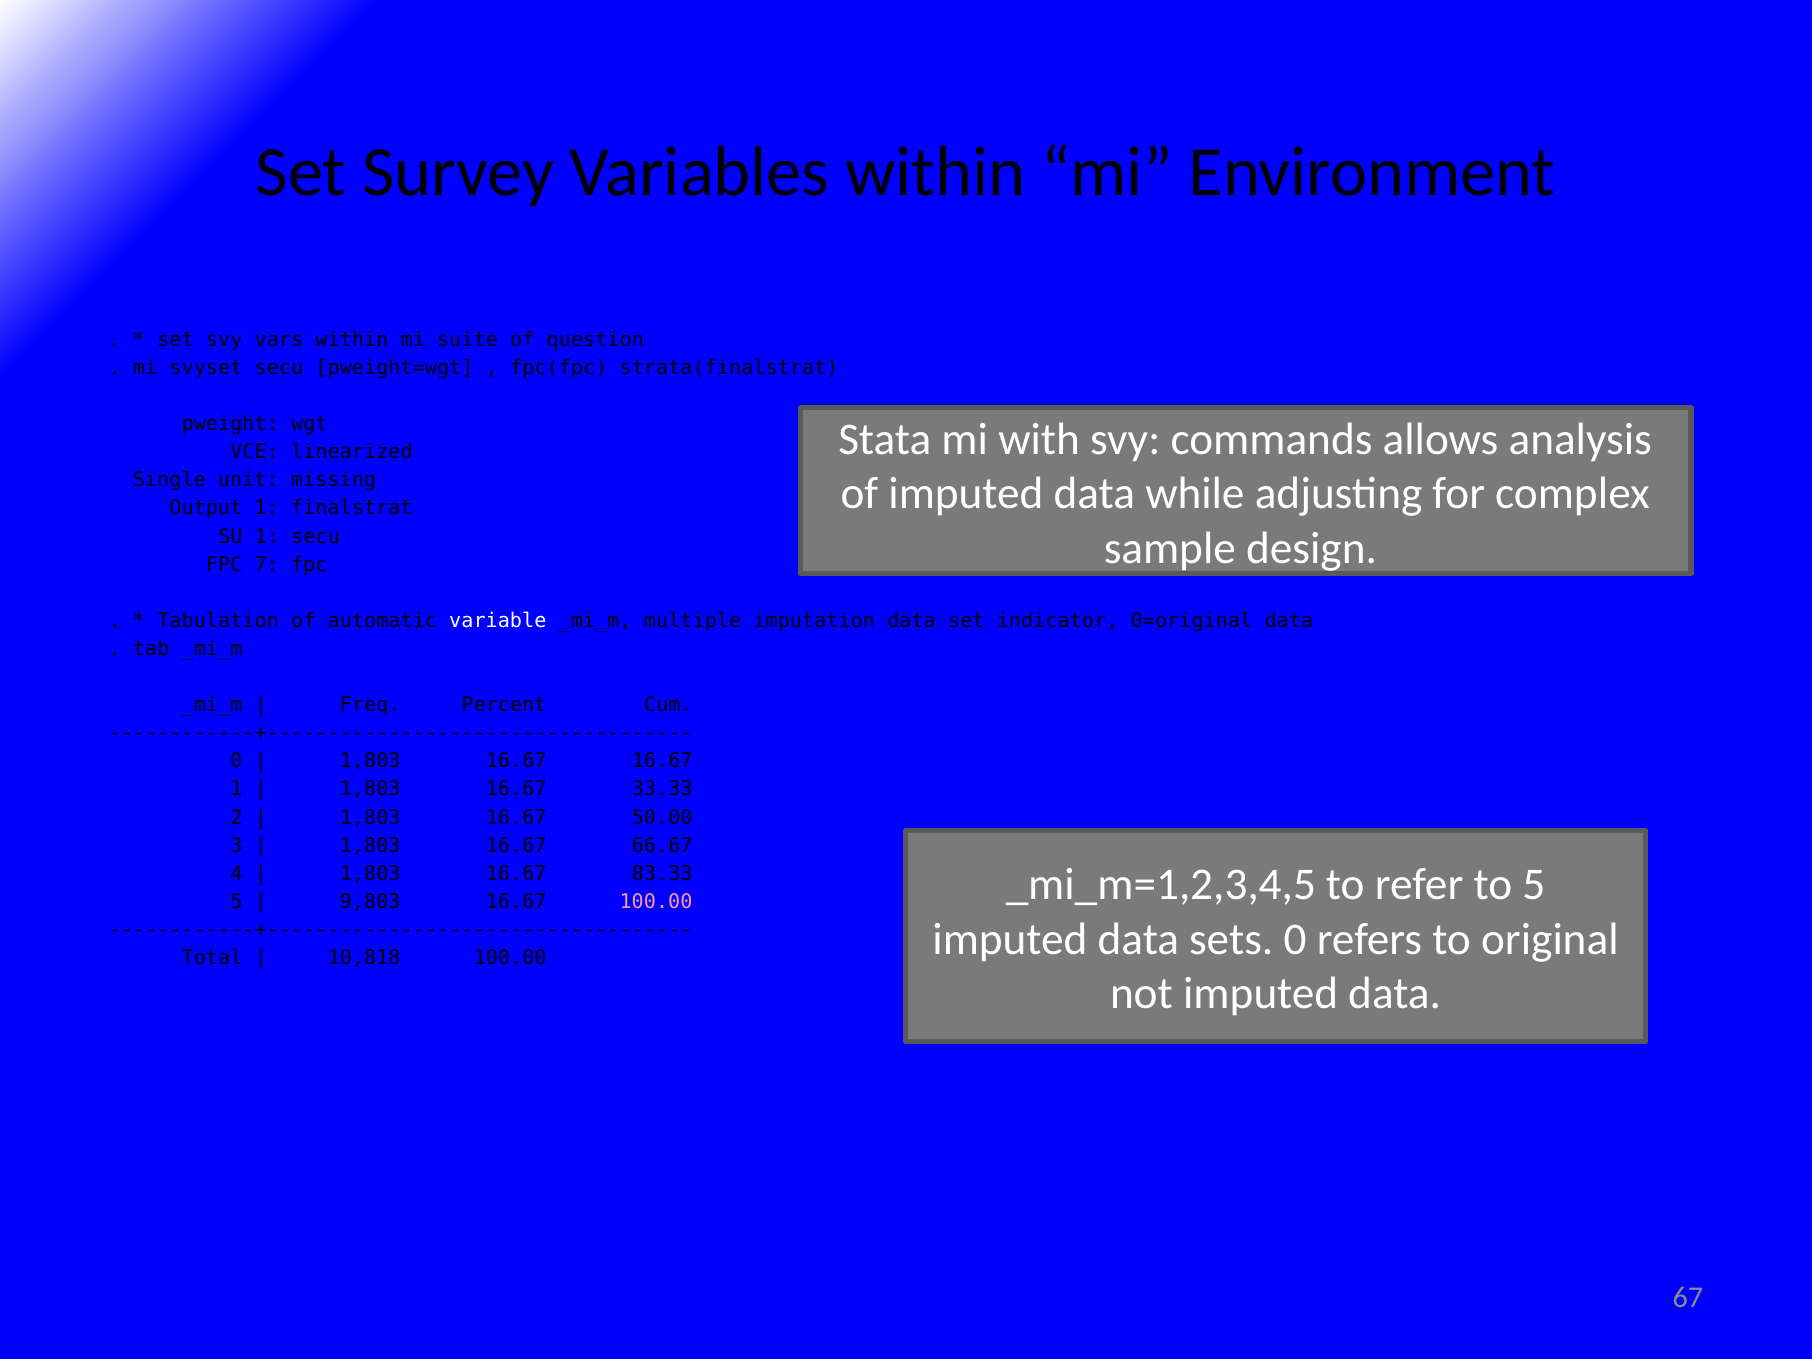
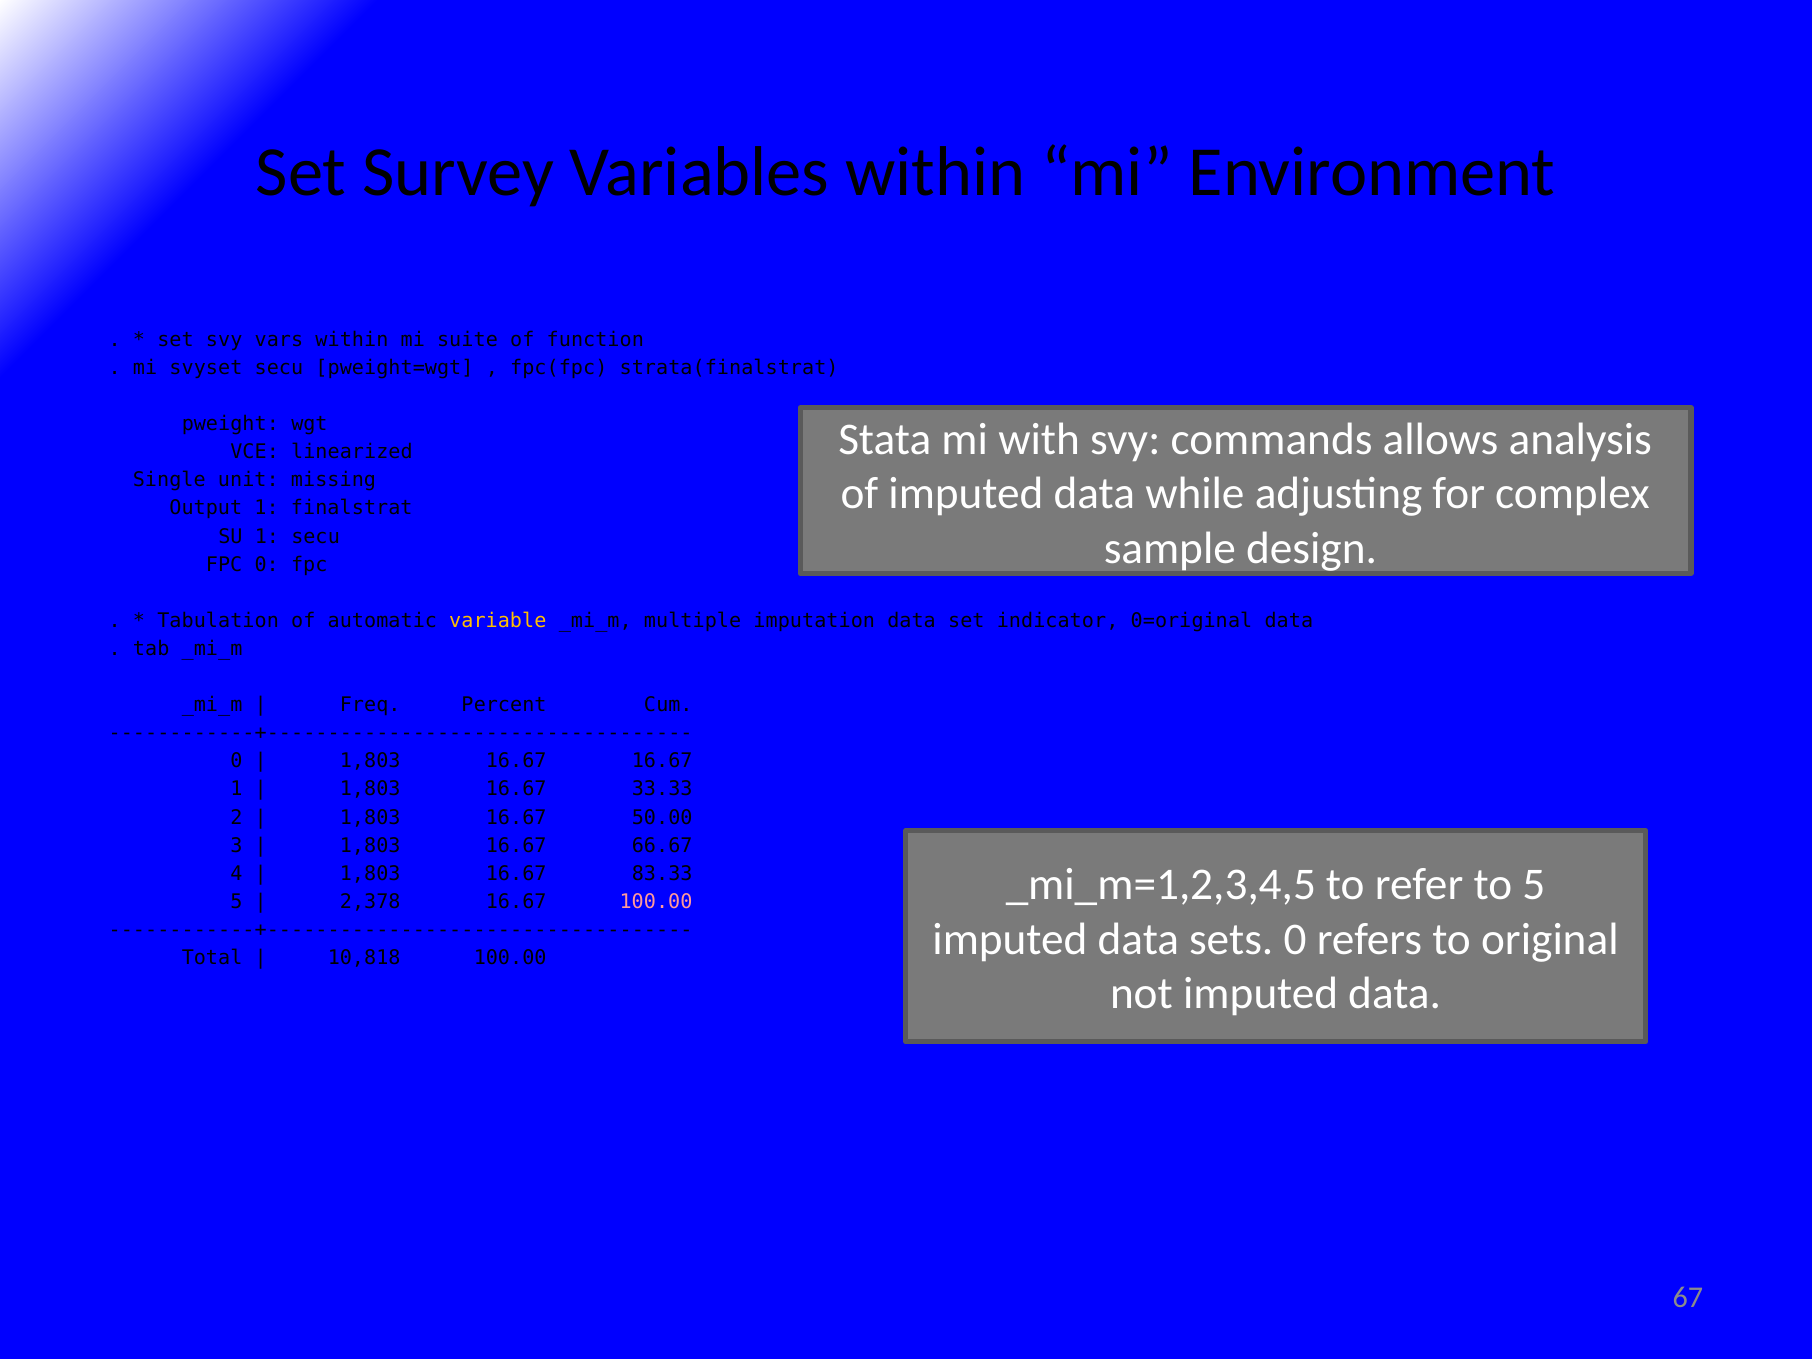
question: question -> function (595, 340)
FPC 7: 7 -> 0 (267, 564)
variable colour: white -> yellow (498, 621)
9,803: 9,803 -> 2,378 (370, 902)
